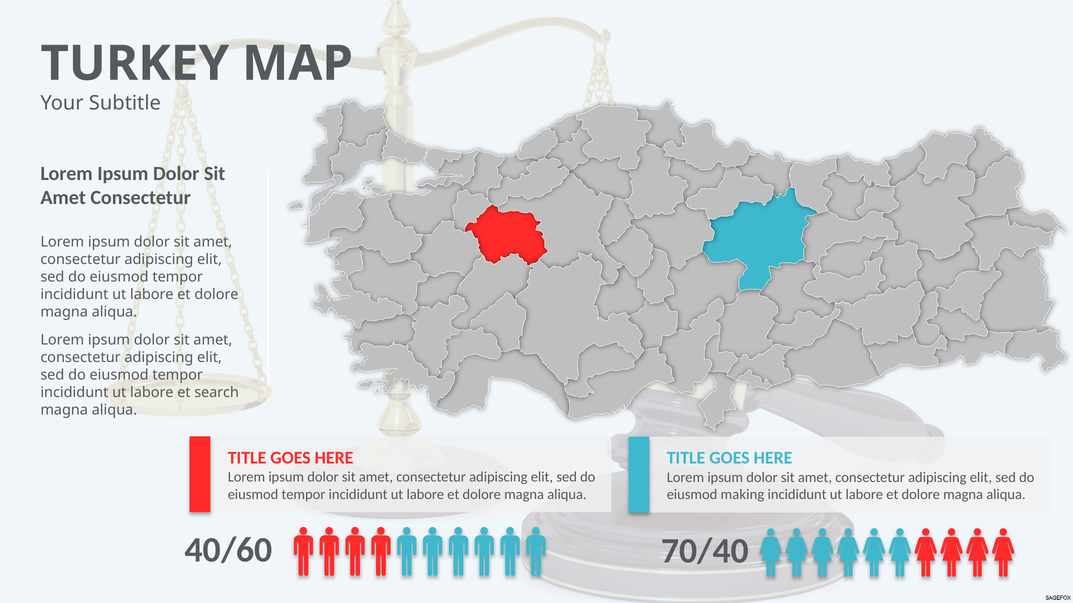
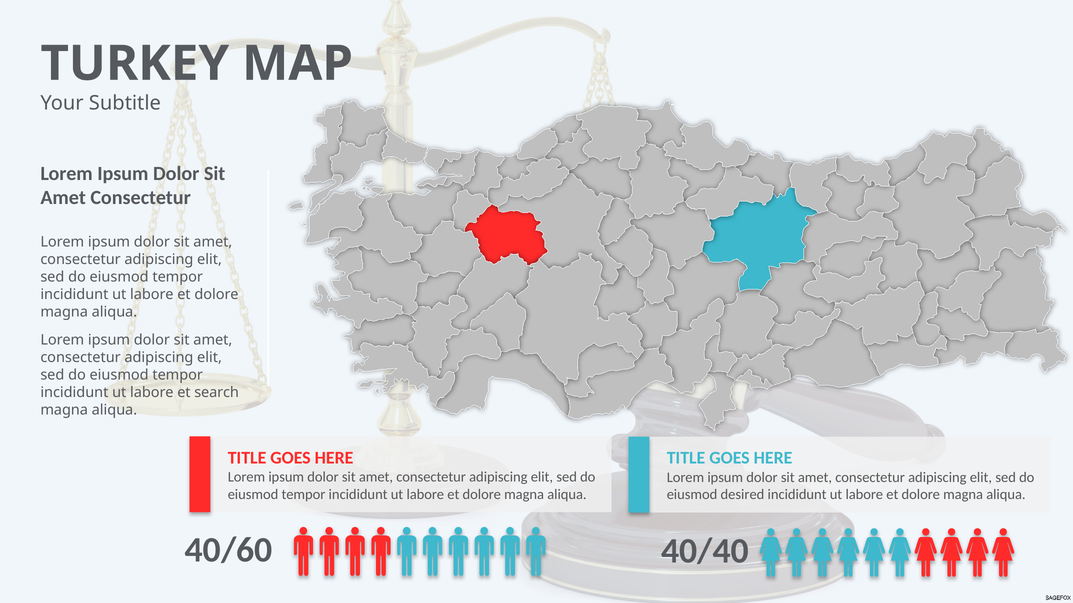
making: making -> desired (742, 495)
70/40: 70/40 -> 40/40 (705, 552)
